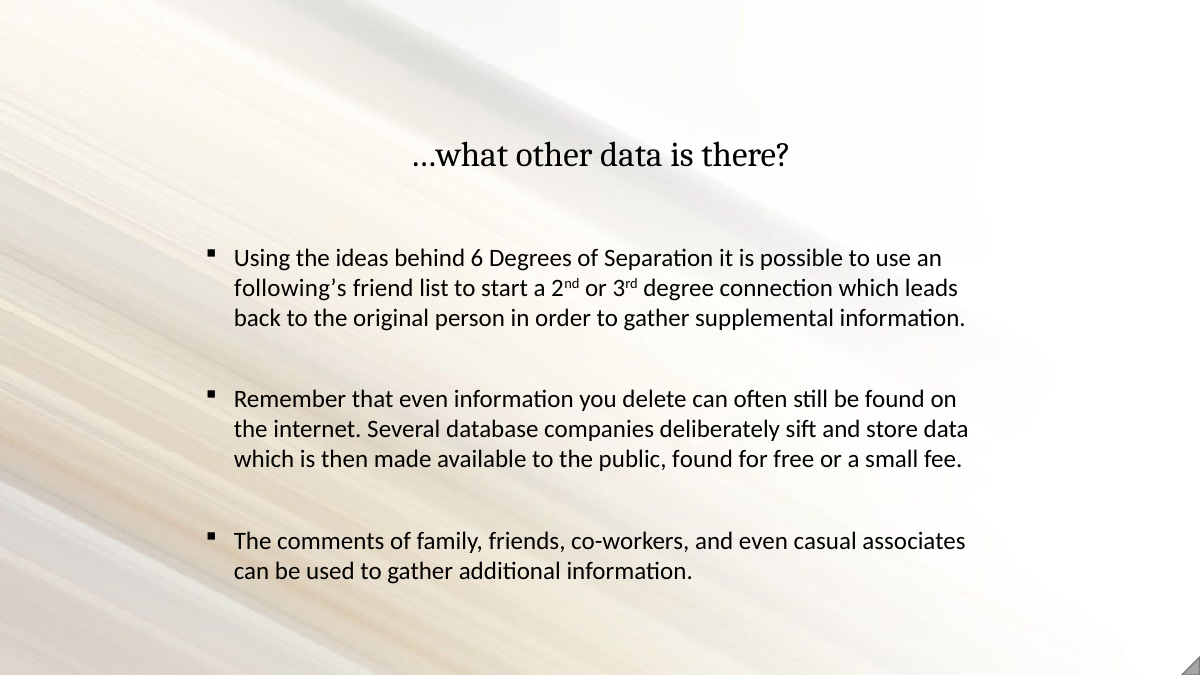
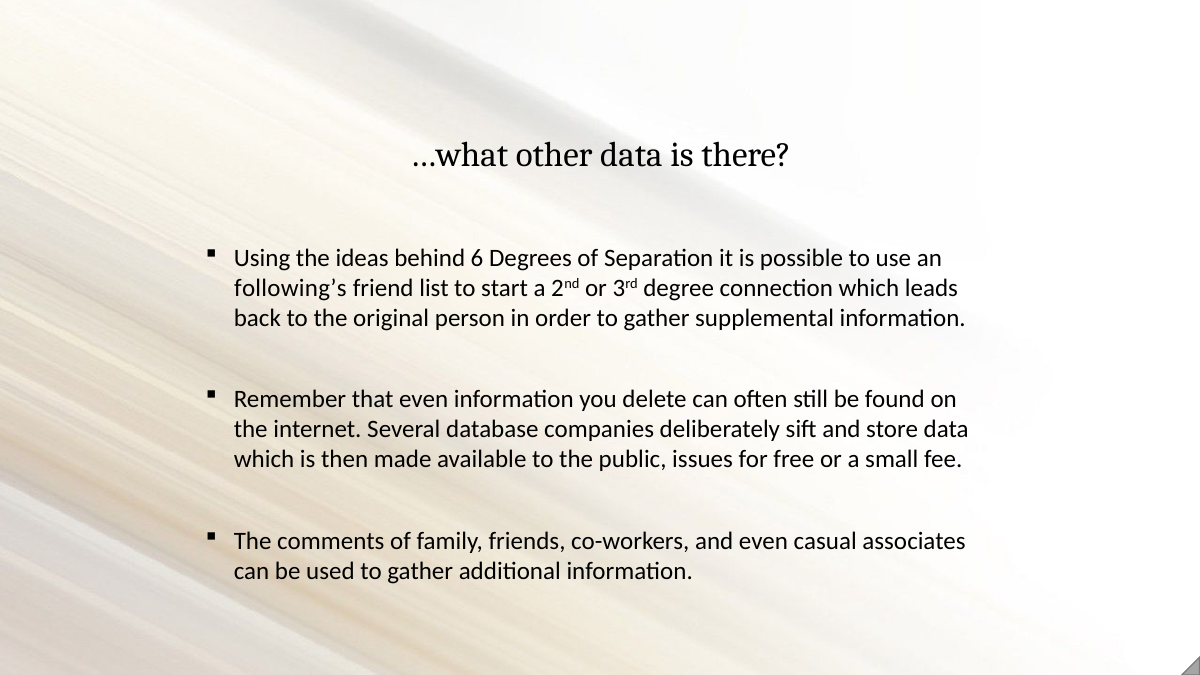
public found: found -> issues (703, 460)
